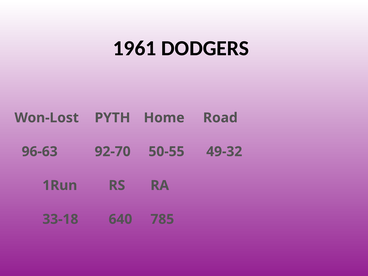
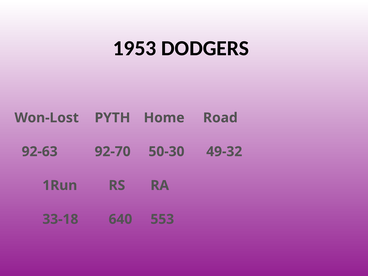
1961: 1961 -> 1953 (135, 48)
96-63: 96-63 -> 92-63 (40, 152)
50-55: 50-55 -> 50-30 (166, 152)
785: 785 -> 553 (162, 219)
